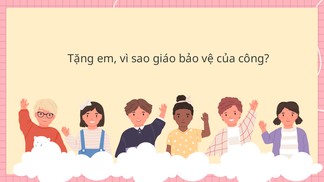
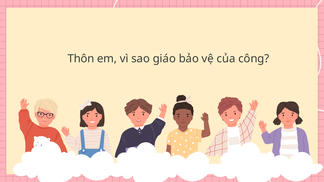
Tặng: Tặng -> Thôn (81, 59)
